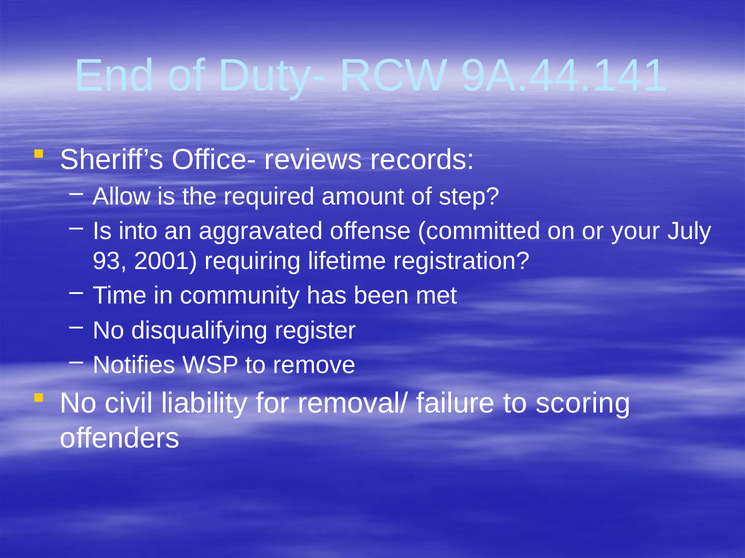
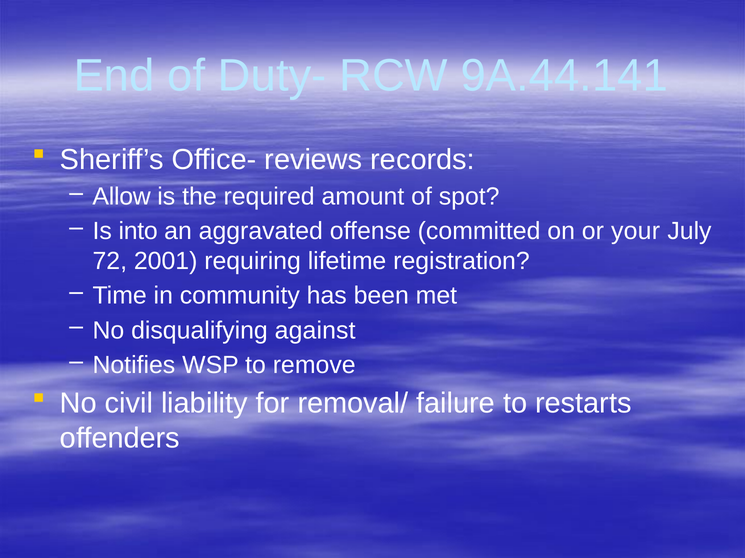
step: step -> spot (469, 197)
93: 93 -> 72 (110, 261)
register: register -> against (315, 331)
scoring: scoring -> restarts (583, 404)
